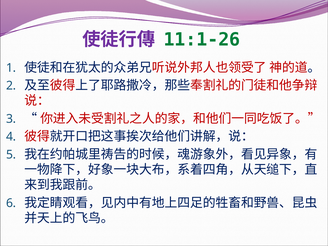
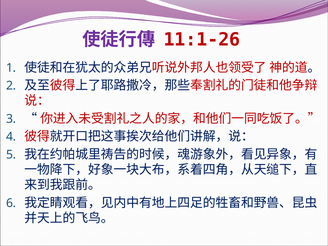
11:1-26 colour: green -> red (202, 40)
